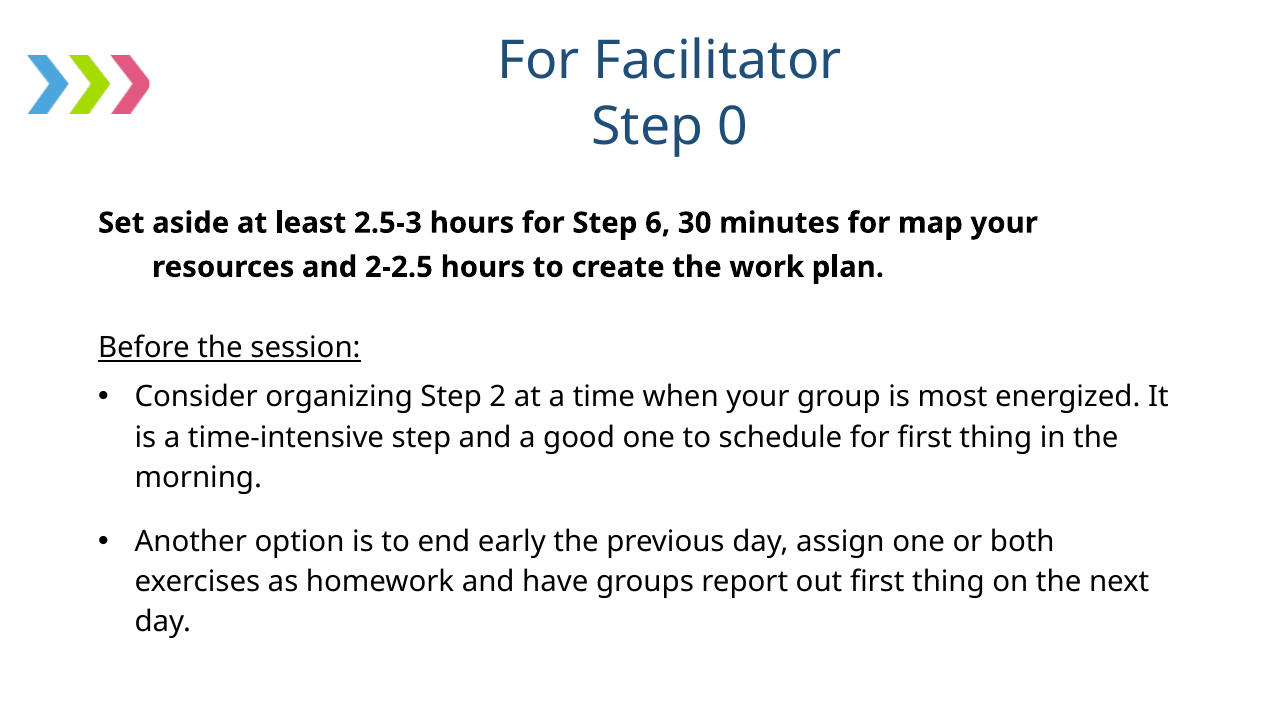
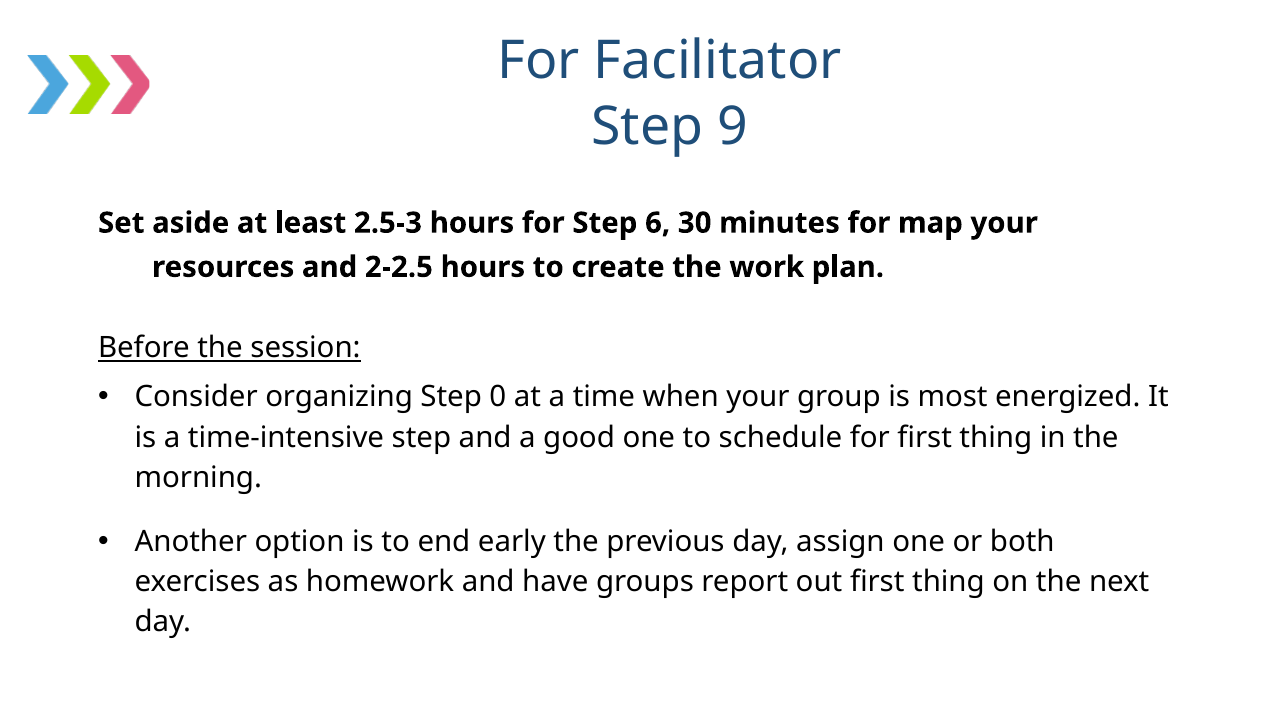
0: 0 -> 9 (732, 127)
2: 2 -> 0 (498, 397)
